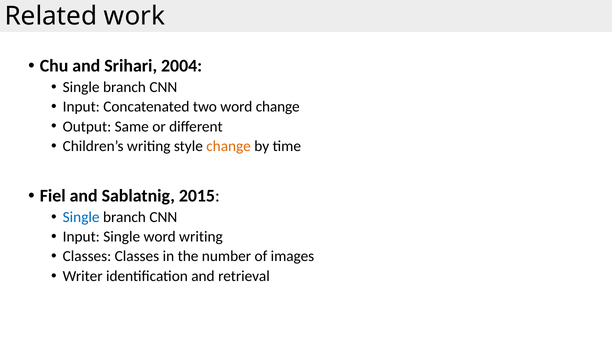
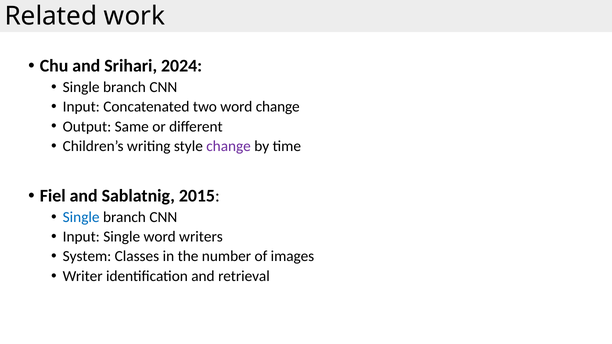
2004: 2004 -> 2024 (182, 66)
change colour: orange -> purple (229, 146)
word writing: writing -> writers (201, 237)
Classes: Classes -> System (87, 257)
